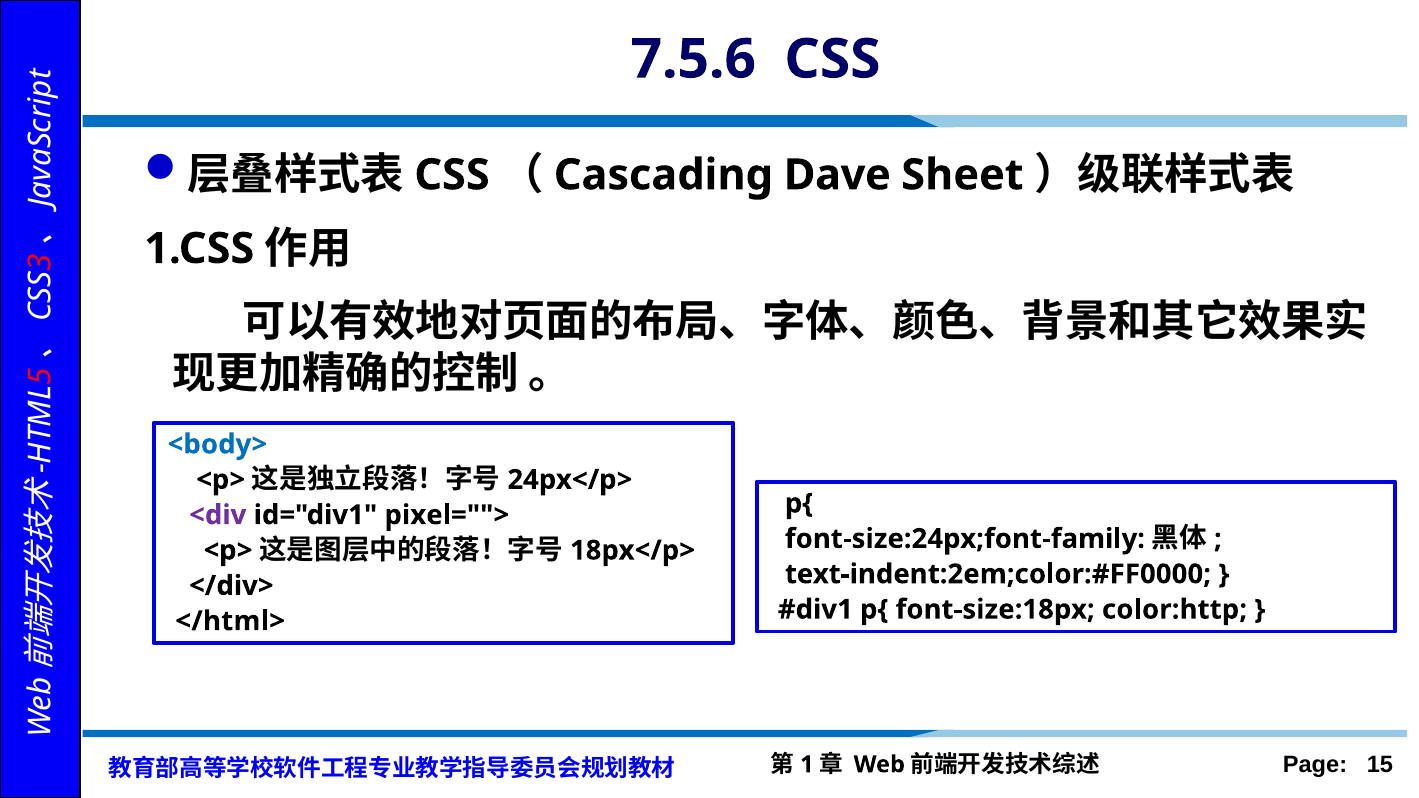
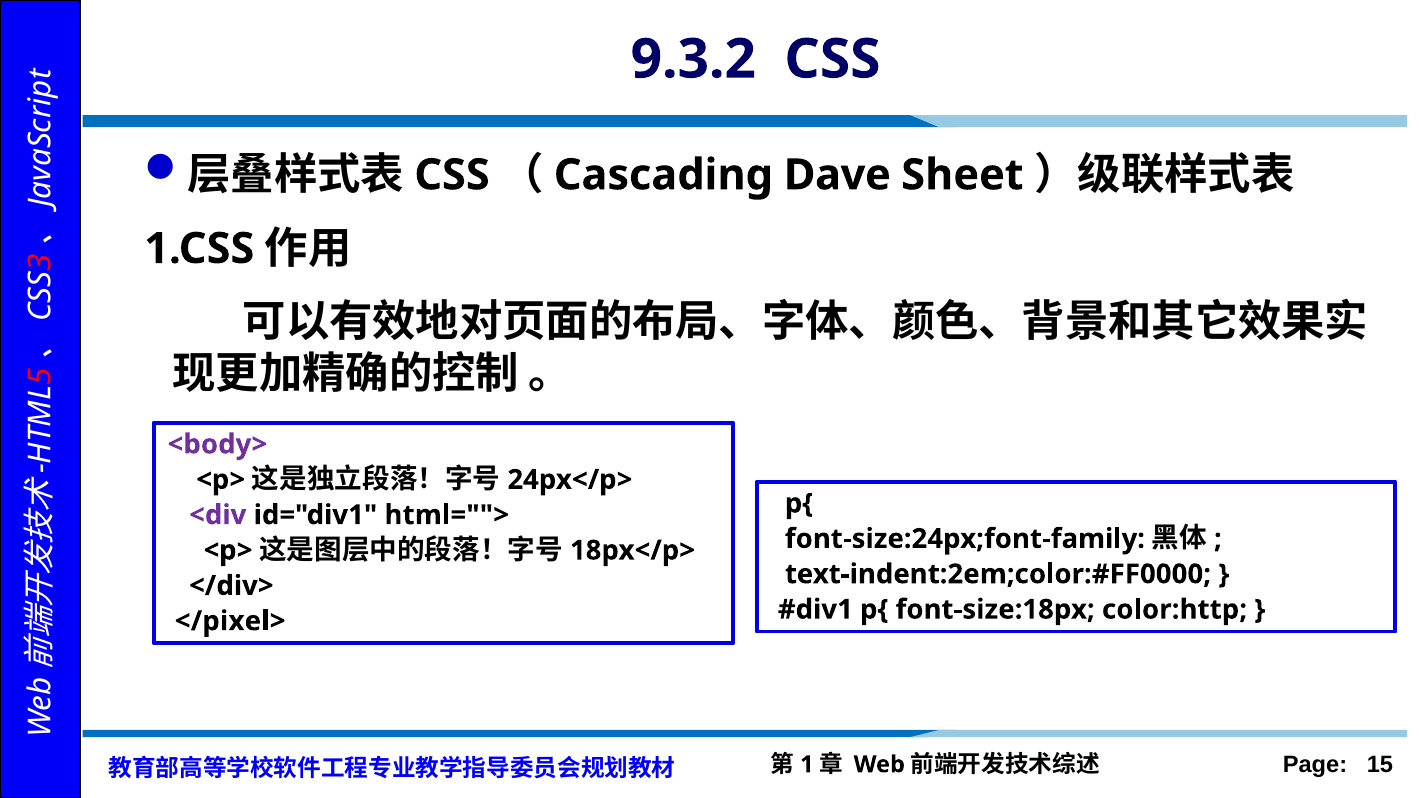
7.5.6: 7.5.6 -> 9.3.2 (693, 59)
<body> colour: blue -> purple (217, 444)
pixel="">: pixel=""> -> html=""> (447, 515)
</html>: </html> -> </pixel> (230, 621)
